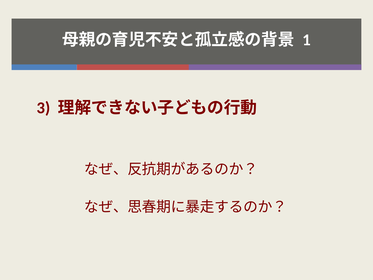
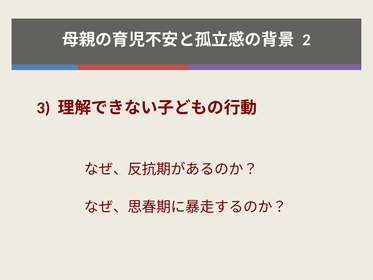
1: 1 -> 2 (307, 40)
